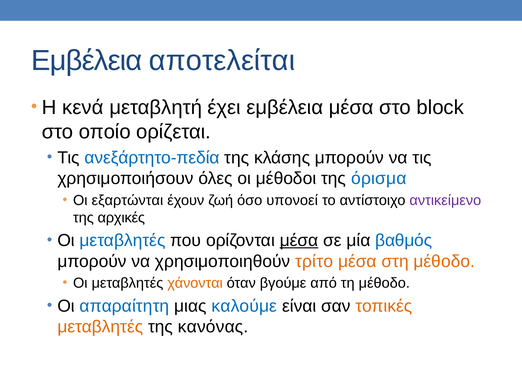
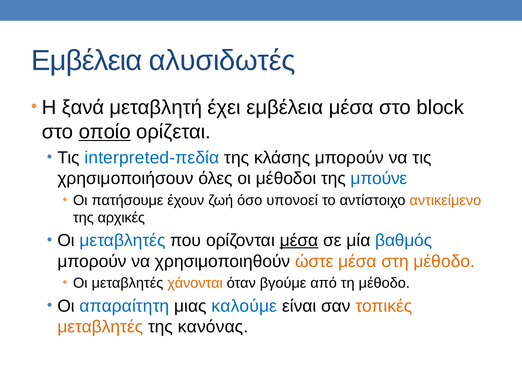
αποτελείται: αποτελείται -> αλυσιδωτές (222, 61)
κενά: κενά -> ξανά (83, 108)
οποίο underline: none -> present (105, 132)
ανεξάρτητο-πεδία: ανεξάρτητο-πεδία -> interpreted-πεδία (152, 158)
όρισμα: όρισμα -> μπούνε (379, 179)
εξαρτώνται: εξαρτώνται -> πατήσουμε (127, 201)
αντικείμενο colour: purple -> orange (445, 201)
τρίτο: τρίτο -> ώστε (314, 262)
